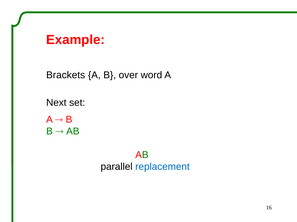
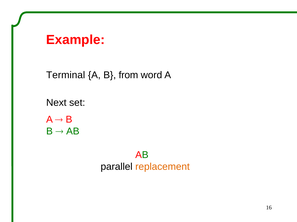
Brackets: Brackets -> Terminal (66, 75)
over: over -> from (128, 75)
replacement colour: blue -> orange (162, 167)
